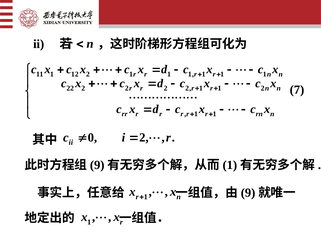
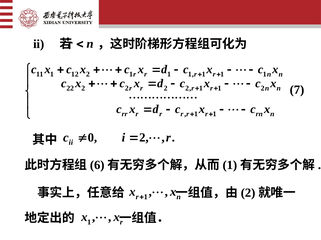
9: 9 -> 6 (97, 165)
9: 9 -> 2 (248, 193)
